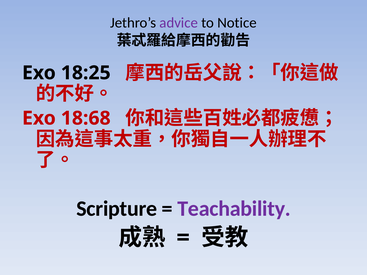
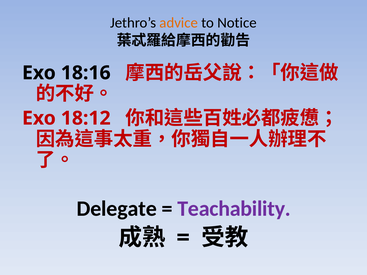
advice colour: purple -> orange (179, 23)
18:25: 18:25 -> 18:16 (86, 73)
18:68: 18:68 -> 18:12 (86, 118)
Scripture: Scripture -> Delegate (117, 209)
